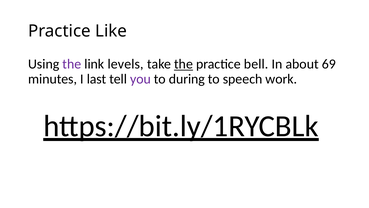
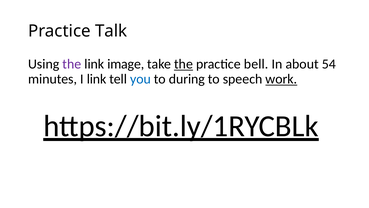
Like: Like -> Talk (111, 31)
levels: levels -> image (126, 64)
69: 69 -> 54 (329, 64)
I last: last -> link (97, 79)
you colour: purple -> blue (140, 79)
work underline: none -> present (281, 79)
